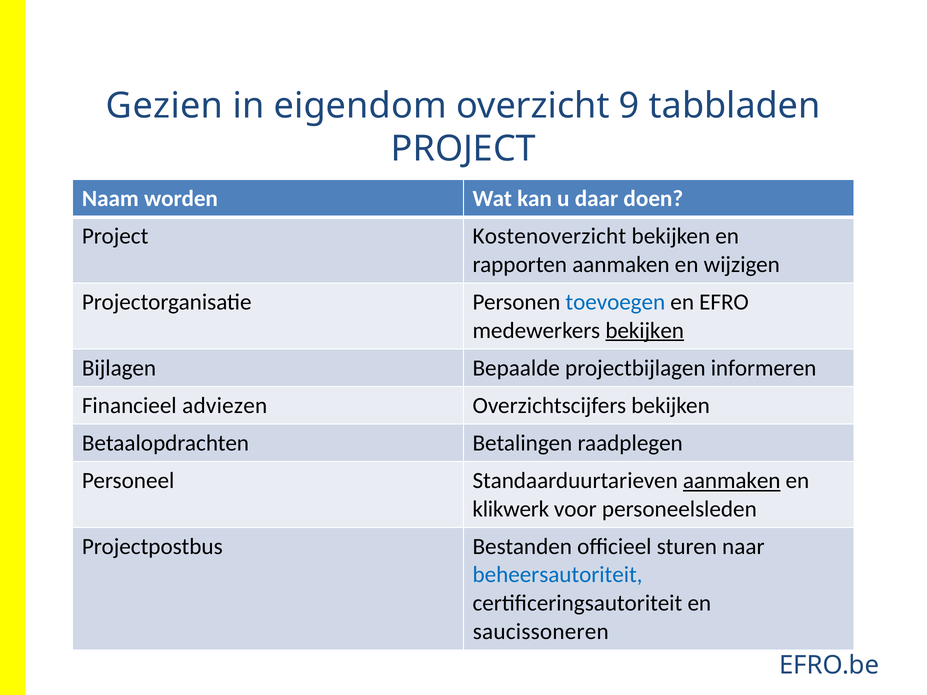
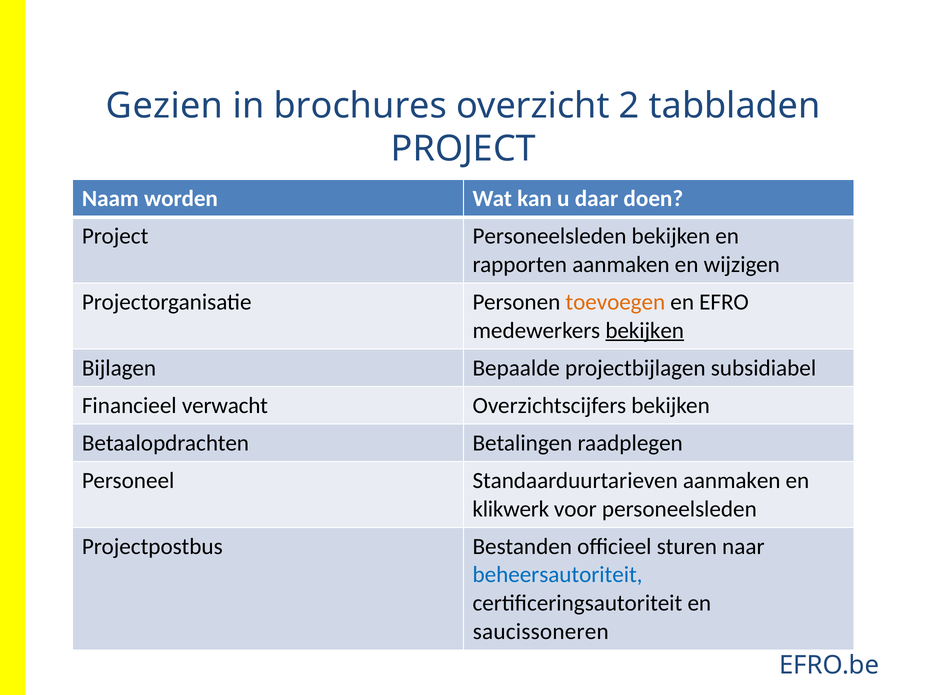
eigendom: eigendom -> brochures (360, 106)
9: 9 -> 2 (629, 106)
Project Kostenoverzicht: Kostenoverzicht -> Personeelsleden (550, 236)
toevoegen colour: blue -> orange (615, 302)
informeren: informeren -> subsidiabel (763, 368)
adviezen: adviezen -> verwacht (225, 406)
aanmaken underline: present -> none (732, 481)
